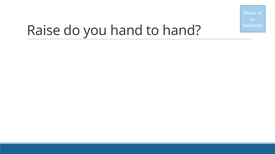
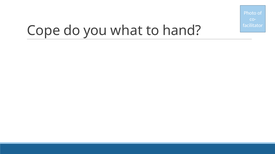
Raise: Raise -> Cope (44, 31)
you hand: hand -> what (127, 31)
